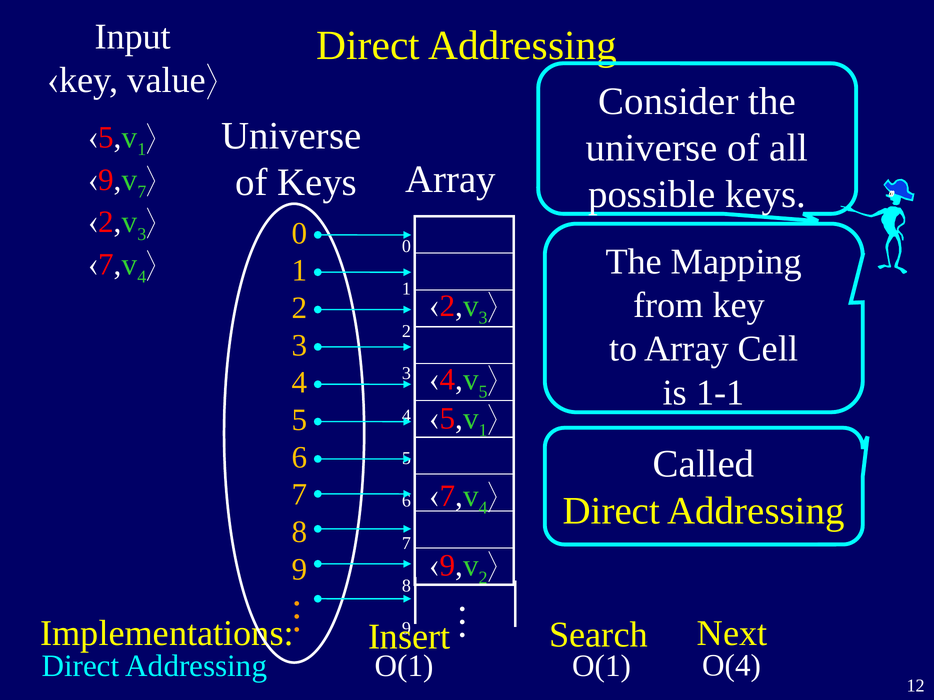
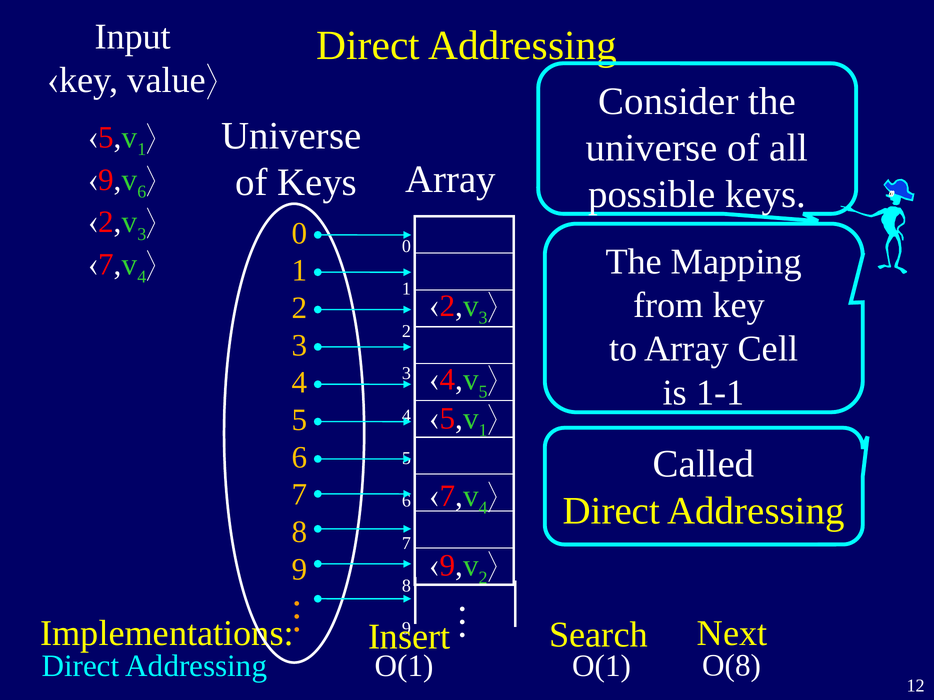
7: 7 -> 6 (142, 192)
O(4: O(4 -> O(8 (732, 666)
